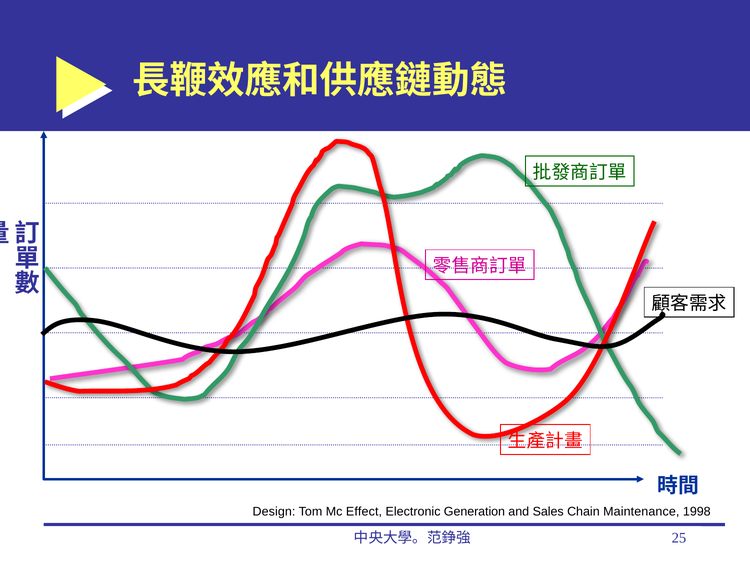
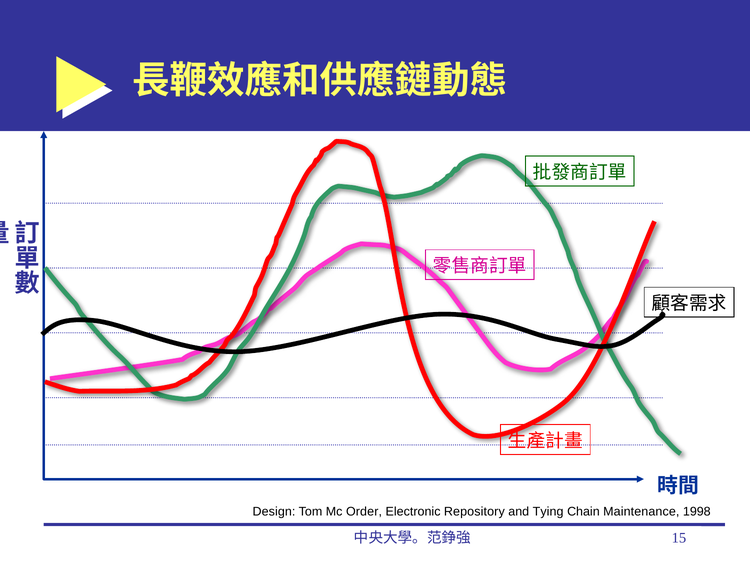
Effect: Effect -> Order (364, 512)
Generation: Generation -> Repository (474, 512)
Sales: Sales -> Tying (548, 512)
25: 25 -> 15 (679, 539)
